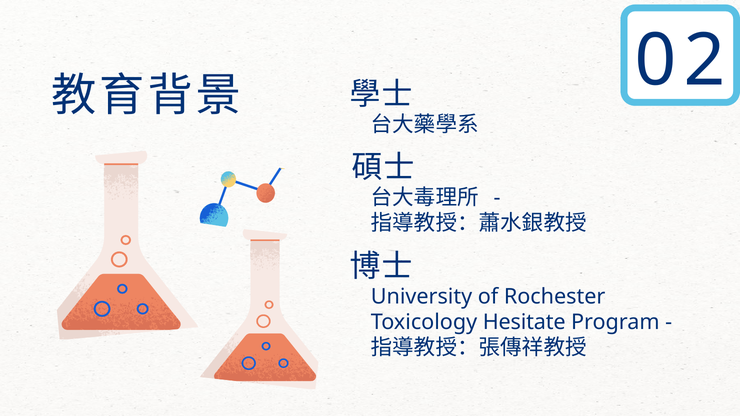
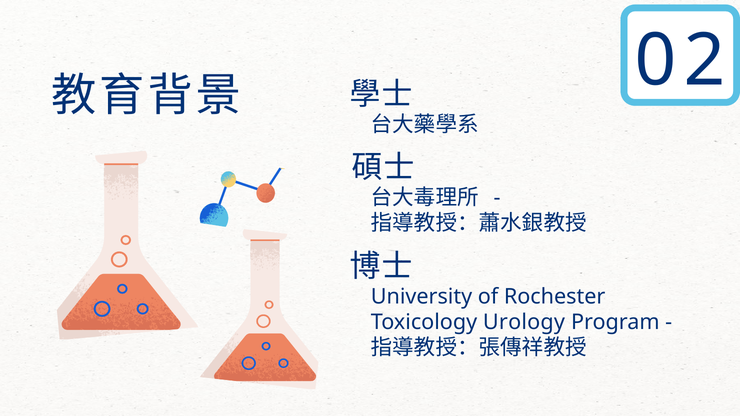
Hesitate: Hesitate -> Urology (524, 322)
